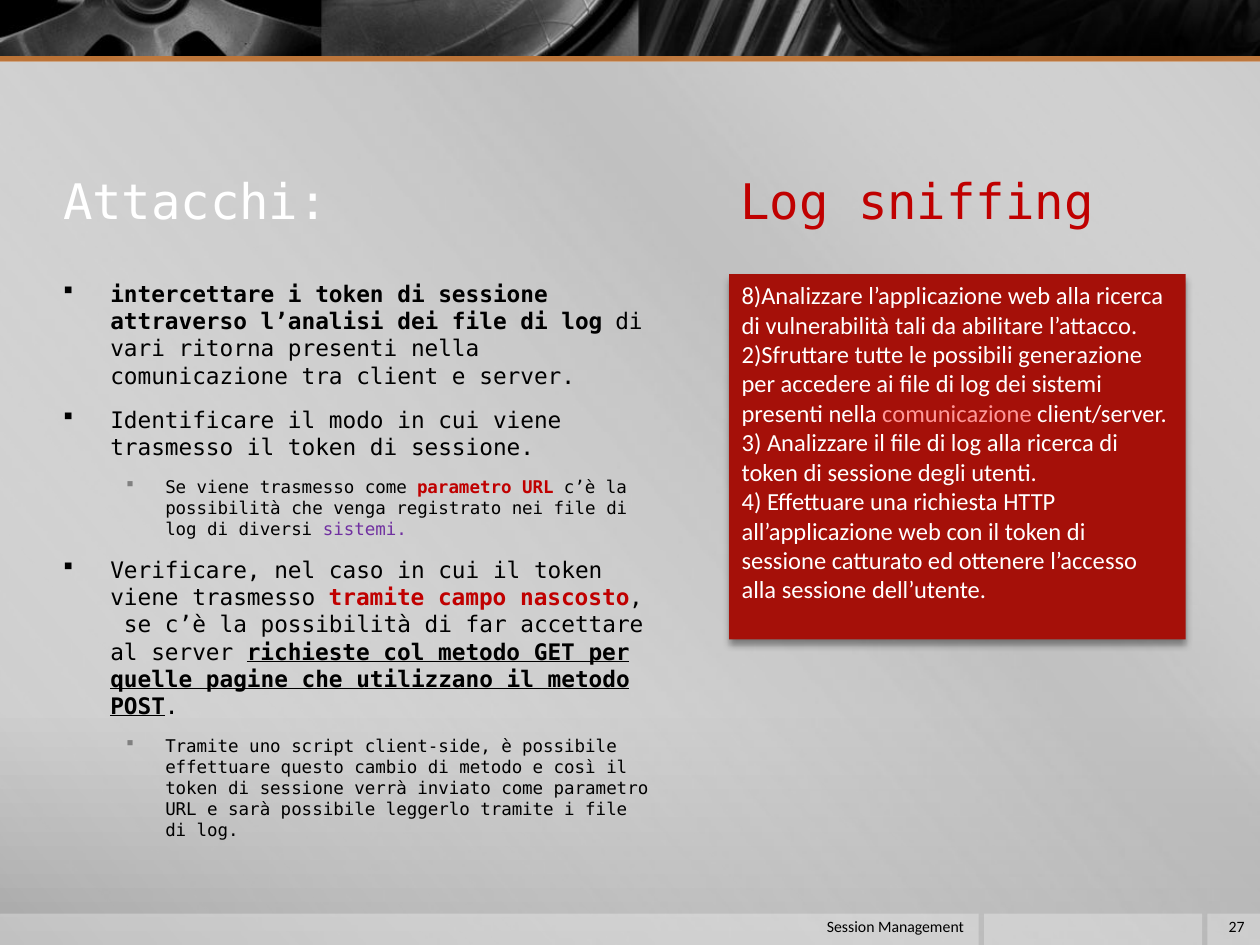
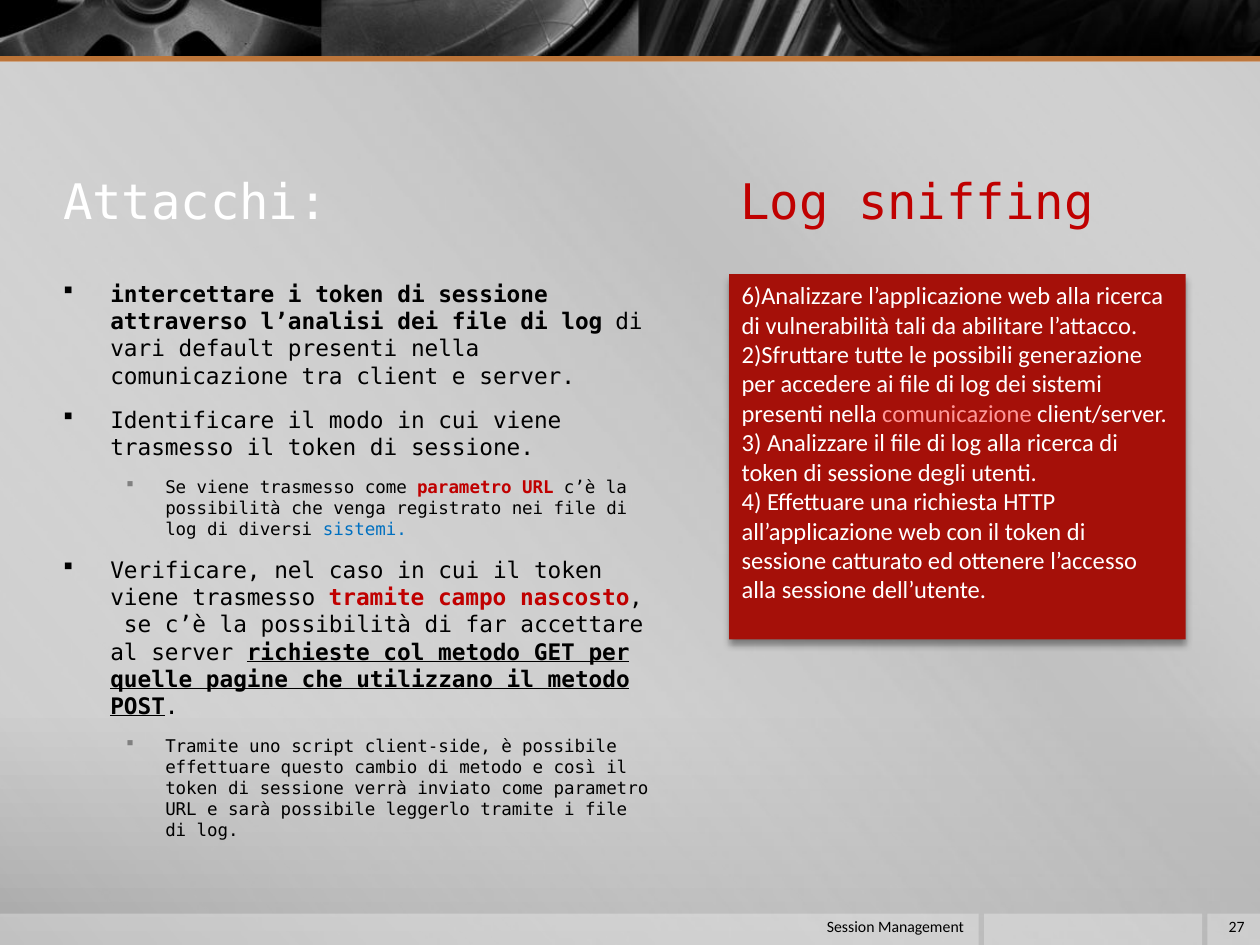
8)Analizzare: 8)Analizzare -> 6)Analizzare (802, 297)
ritorna: ritorna -> default (227, 349)
sistemi colour: purple -> blue (365, 529)
